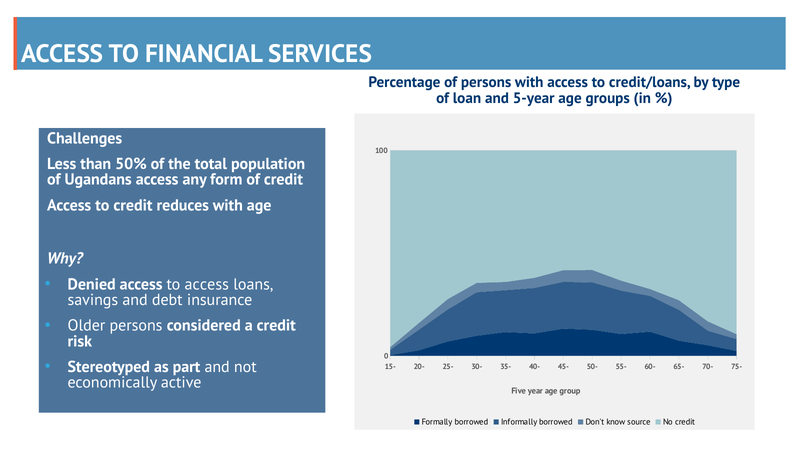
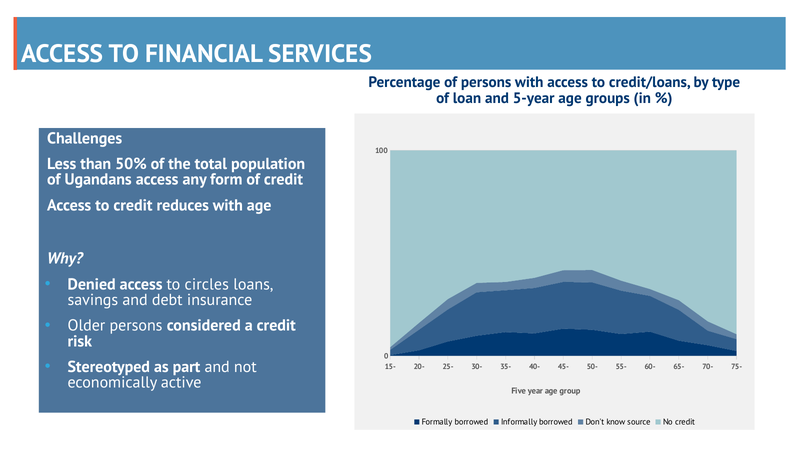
to access: access -> circles (207, 284)
